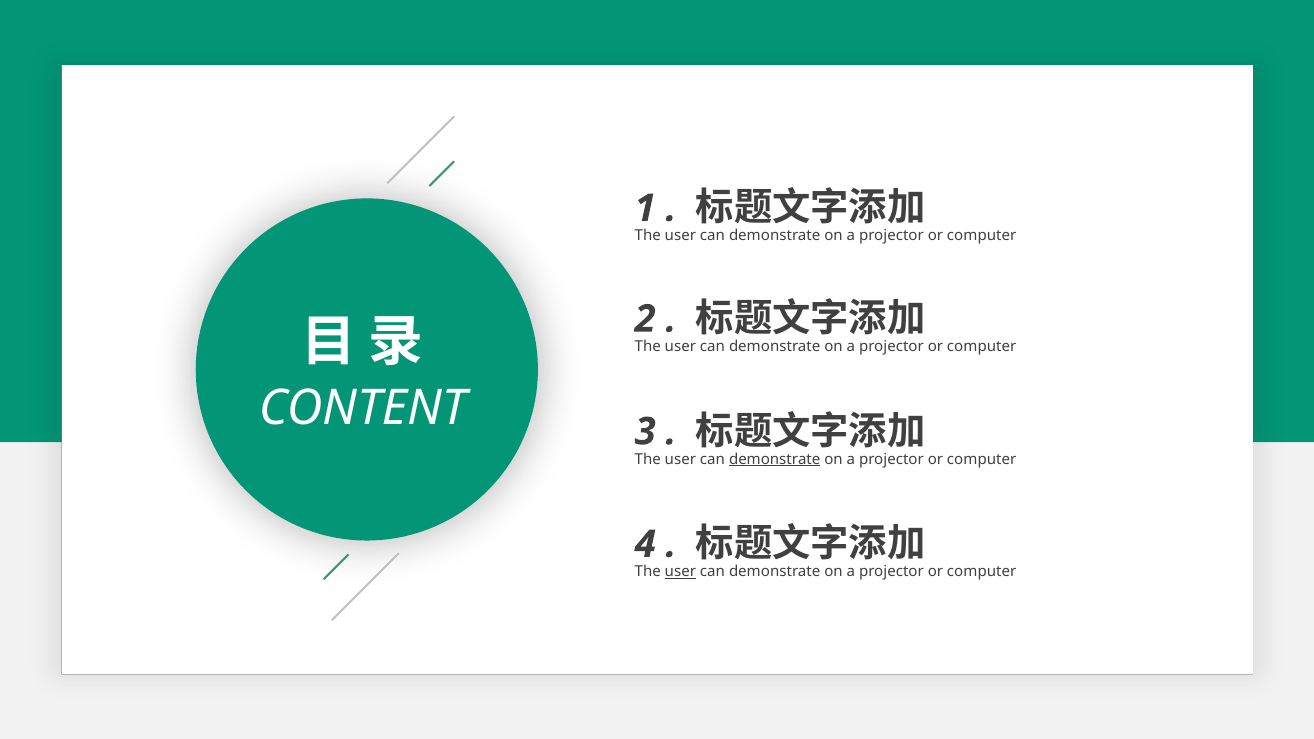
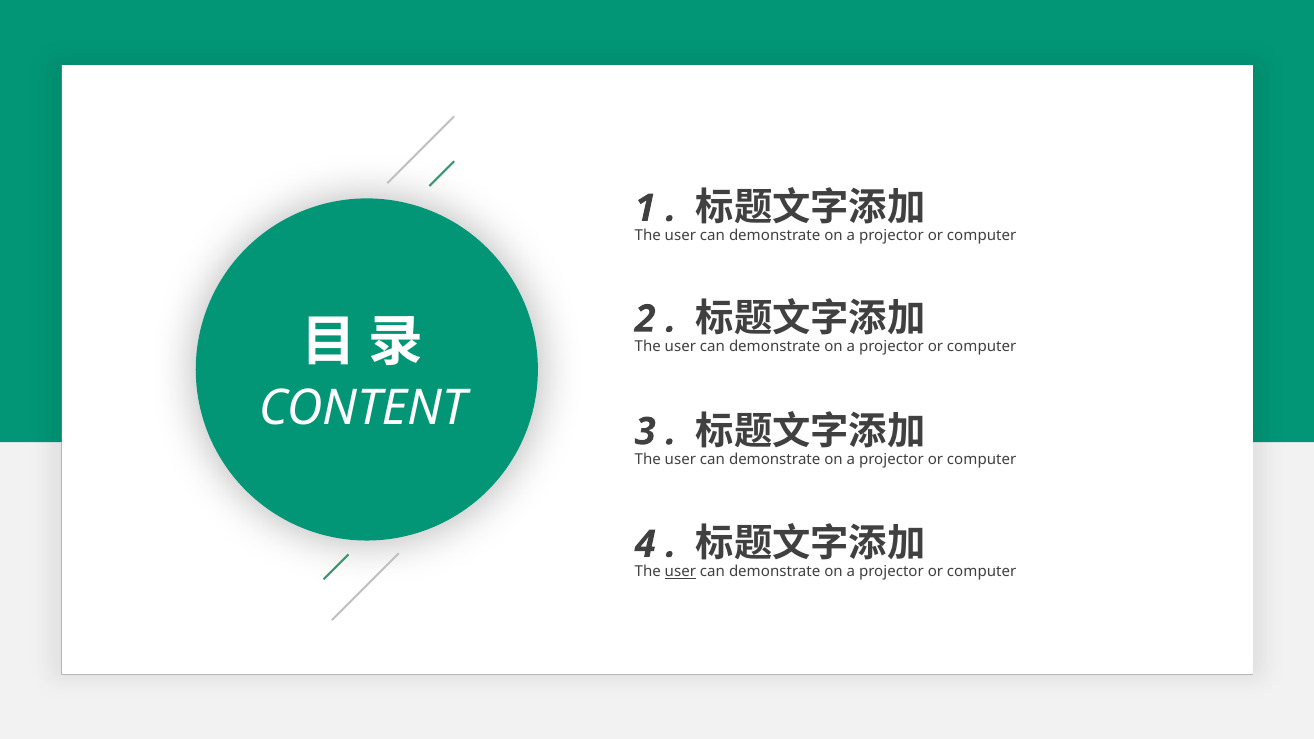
demonstrate underline: present -> none (775, 459)
